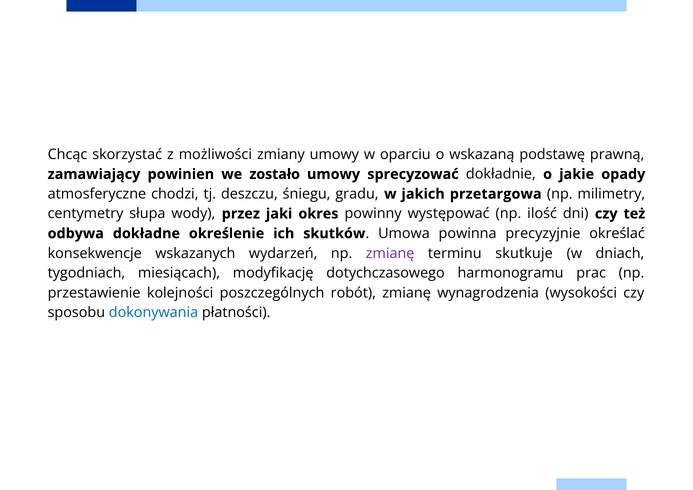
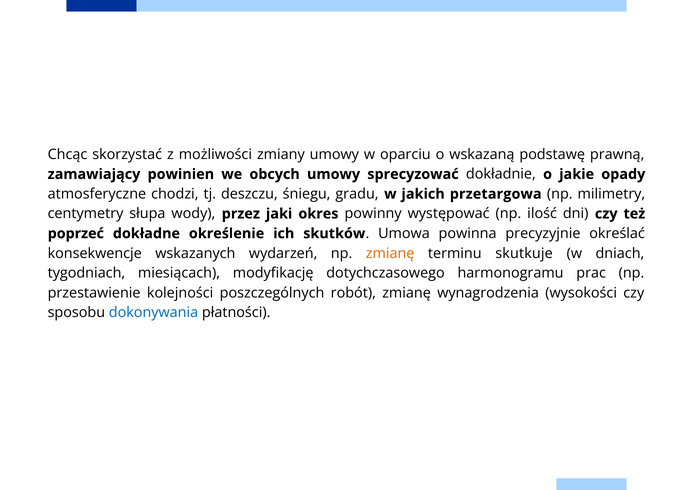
zostało: zostało -> obcych (275, 174)
odbywa: odbywa -> poprzeć (76, 233)
zmianę colour: purple -> orange (390, 253)
